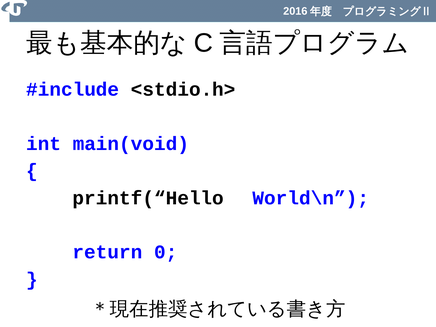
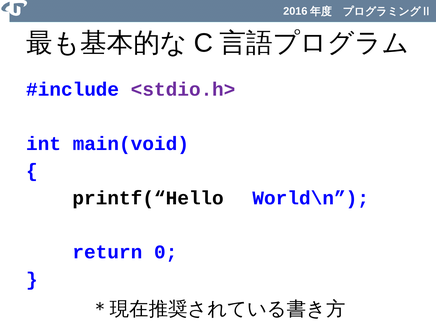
<stdio.h> colour: black -> purple (183, 89)
